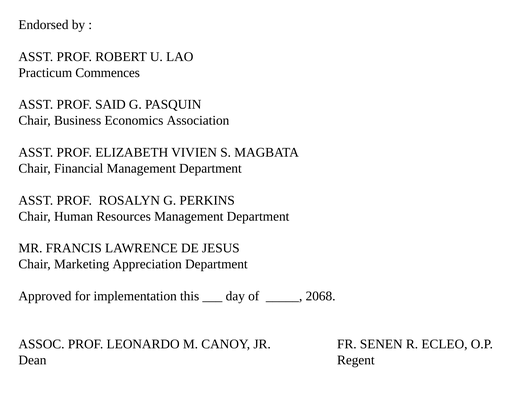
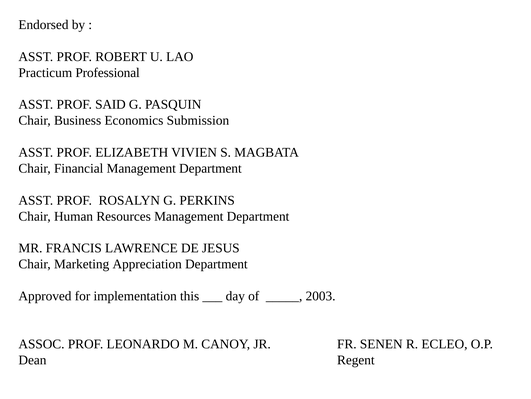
Commences: Commences -> Professional (108, 73)
Association: Association -> Submission (198, 120)
2068: 2068 -> 2003 (321, 296)
